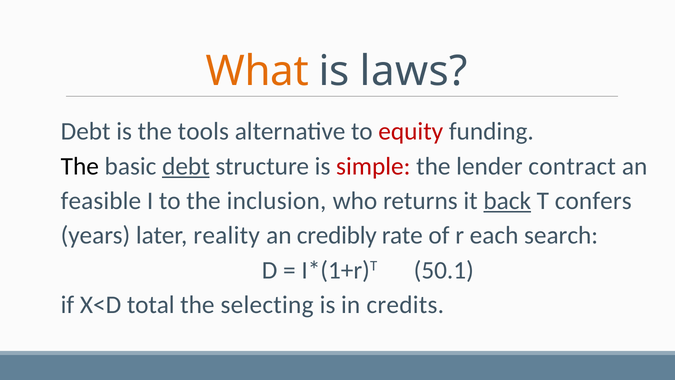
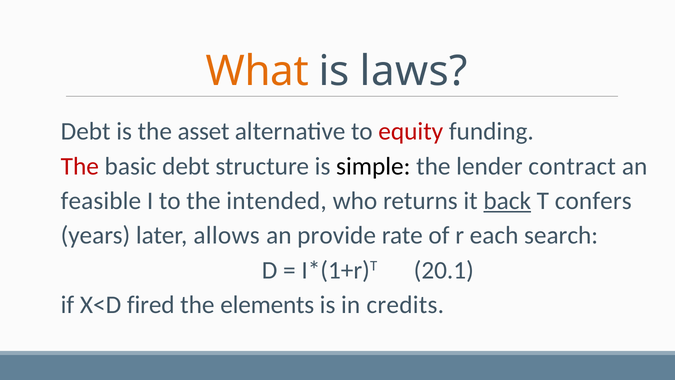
tools: tools -> asset (203, 131)
The colour: black -> red (80, 166)
debt underline: present -> none (186, 166)
simple colour: red -> black (373, 166)
inclusion: inclusion -> intended (277, 201)
reality: reality -> allows (227, 235)
credibly: credibly -> provide (337, 235)
50.1: 50.1 -> 20.1 (444, 270)
total: total -> fired (151, 305)
selecting: selecting -> elements (267, 305)
